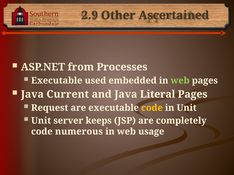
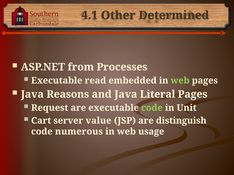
2.9: 2.9 -> 4.1 (90, 15)
Ascertained: Ascertained -> Determined (174, 15)
used: used -> read (95, 81)
Current: Current -> Reasons (68, 95)
code colour: yellow -> light green (152, 108)
Unit: Unit -> Cart (41, 121)
keeps: keeps -> value (99, 121)
completely: completely -> distinguish (181, 121)
